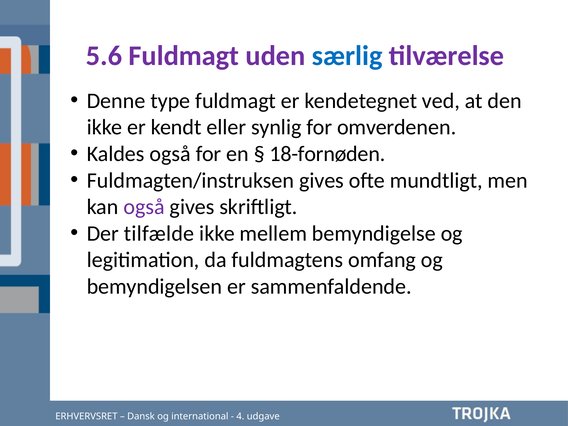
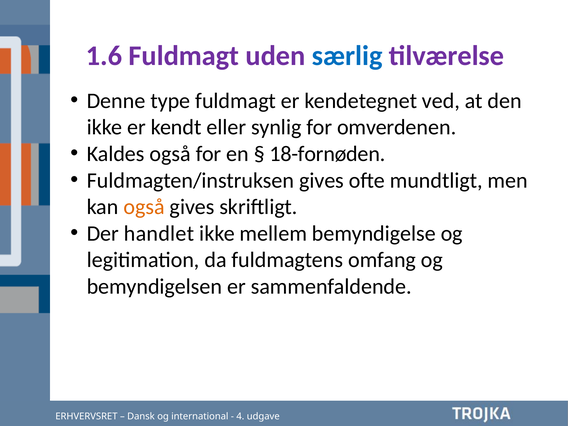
5.6: 5.6 -> 1.6 (104, 56)
også colour: purple -> orange (144, 207)
tilfælde: tilfælde -> handlet (159, 233)
